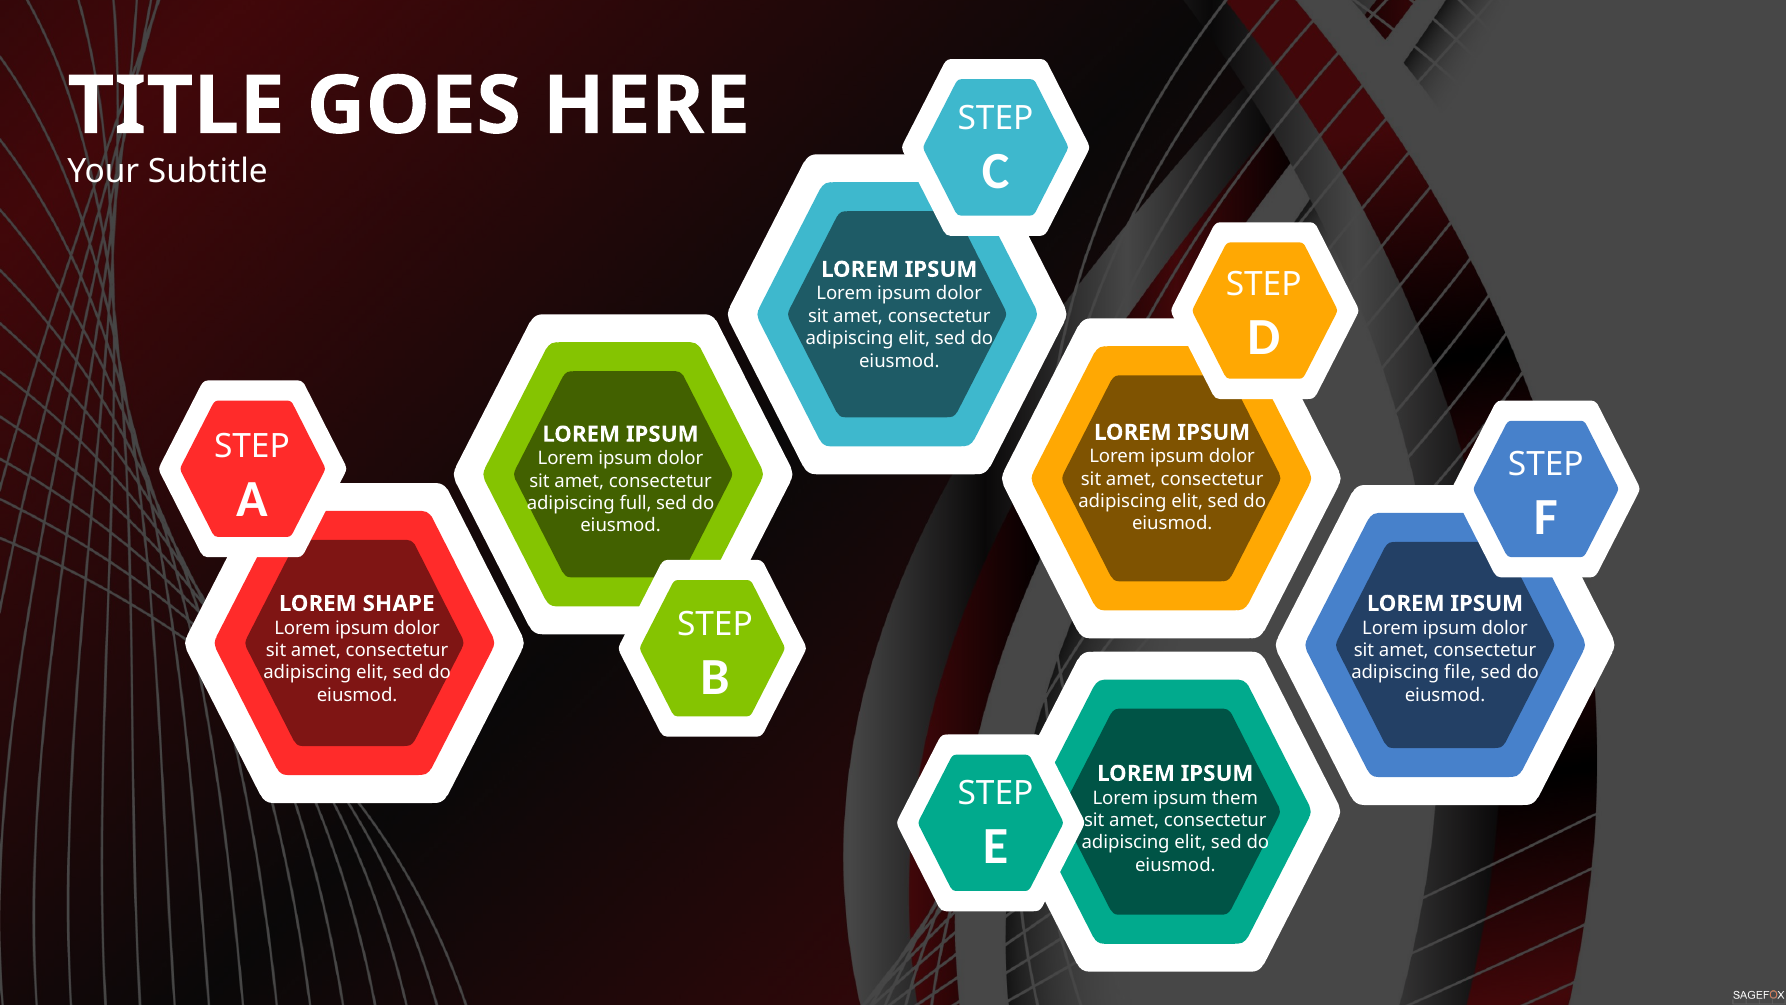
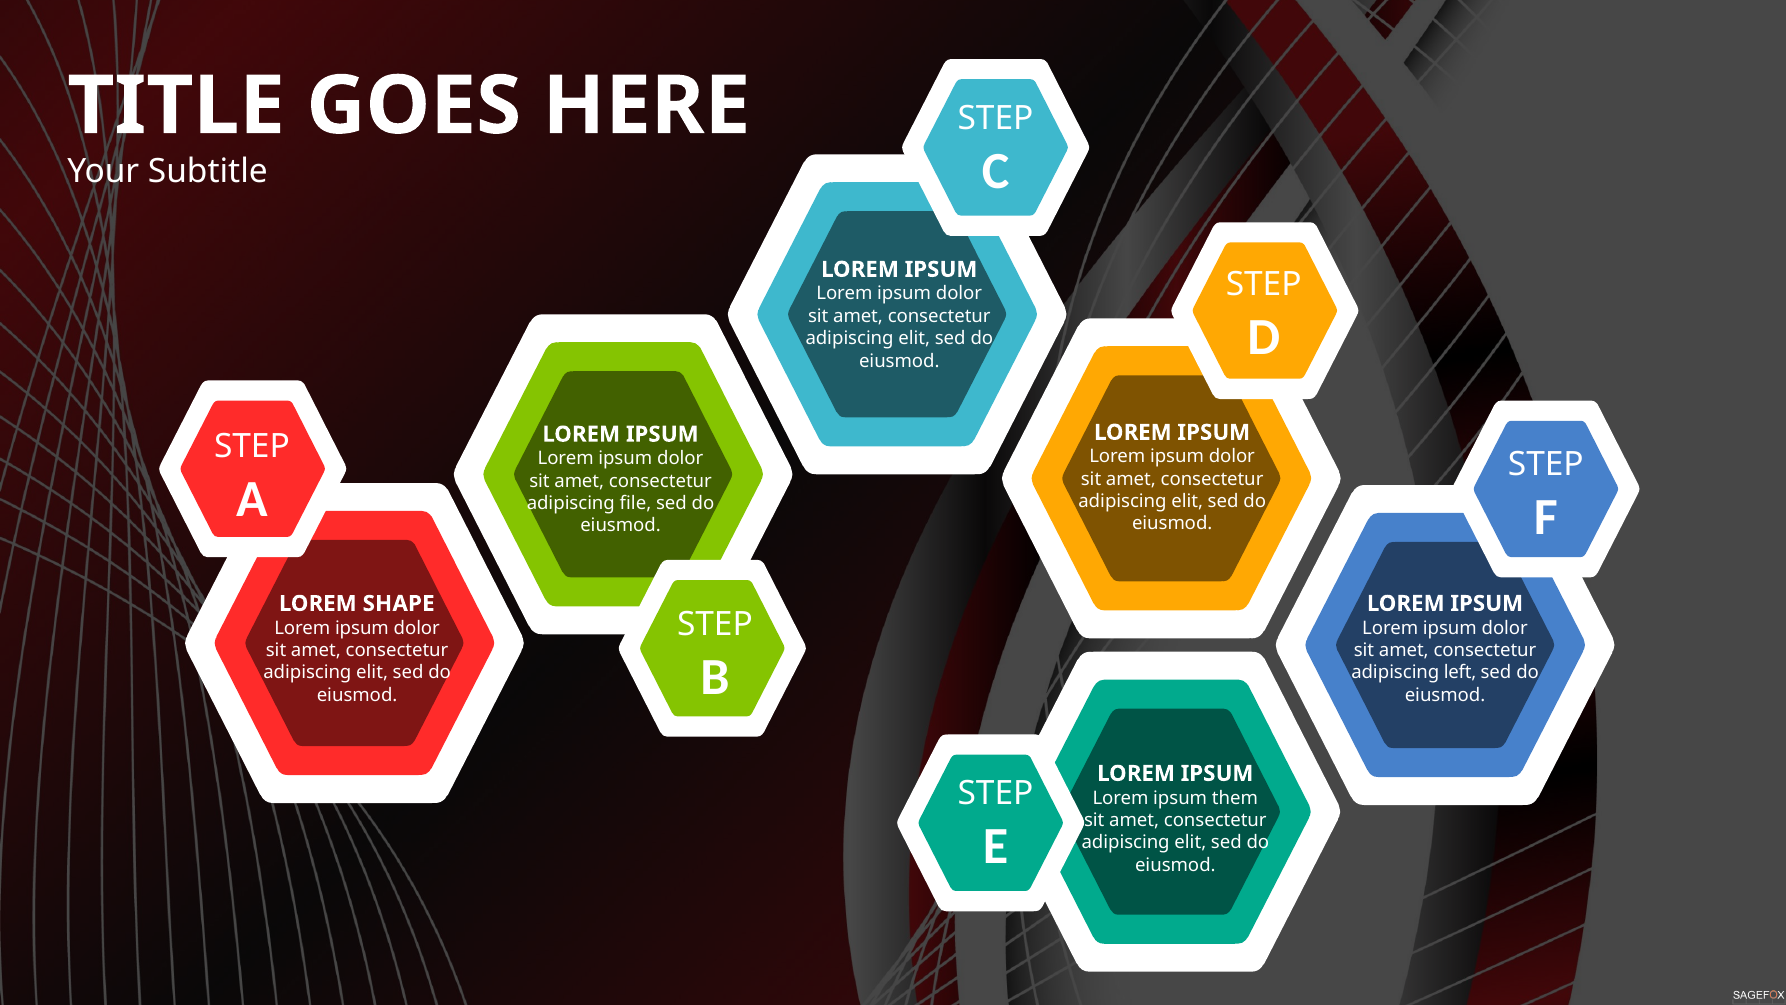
full: full -> file (636, 503)
file: file -> left (1460, 672)
